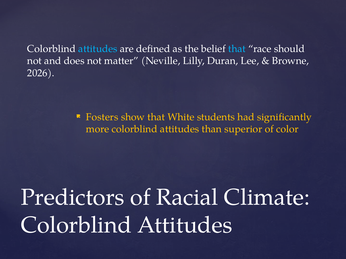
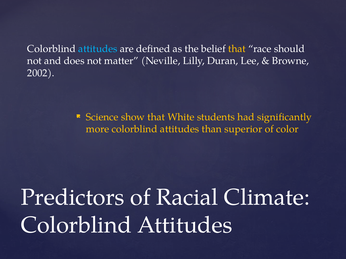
that colour: light blue -> yellow (237, 49)
2026: 2026 -> 2002 (41, 73)
Fosters: Fosters -> Science (102, 117)
